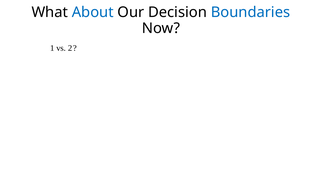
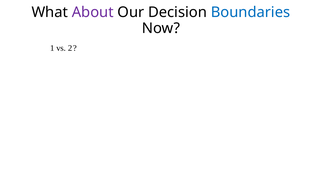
About colour: blue -> purple (93, 12)
